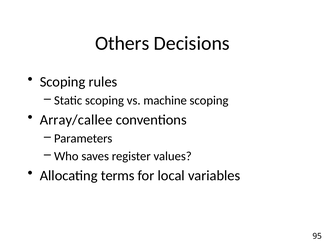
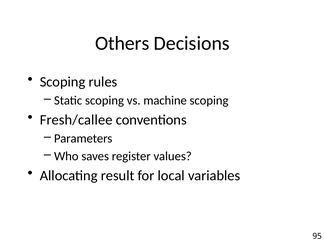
Array/callee: Array/callee -> Fresh/callee (76, 120)
terms: terms -> result (118, 175)
